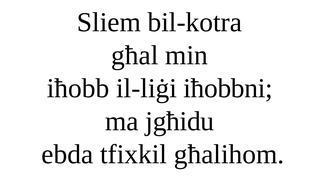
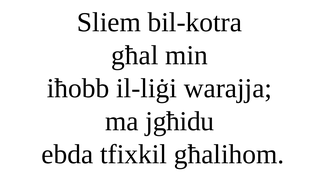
iħobbni: iħobbni -> warajja (228, 88)
